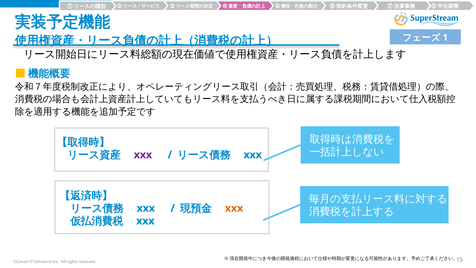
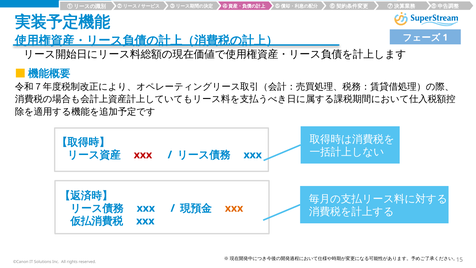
xxx colour: purple -> red (143, 155)
